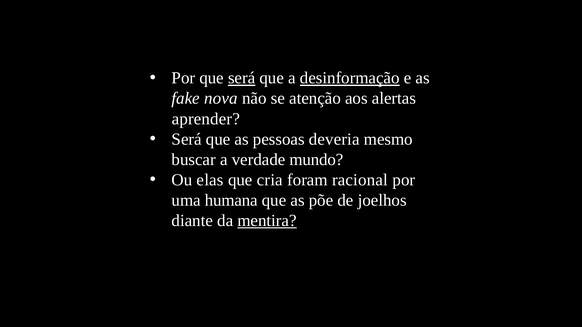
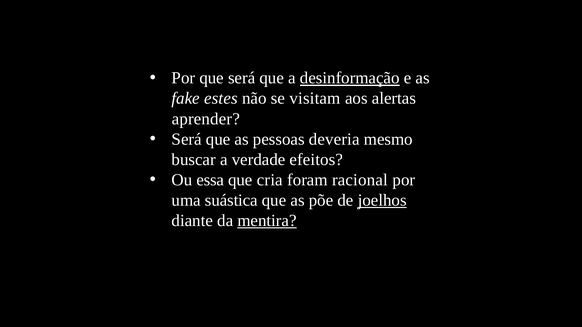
será underline: present -> none (242, 78)
nova: nova -> estes (221, 99)
atenção: atenção -> visitam (315, 99)
mundo: mundo -> efeitos (316, 160)
elas: elas -> essa (210, 180)
humana: humana -> suástica (231, 200)
joelhos underline: none -> present (382, 200)
